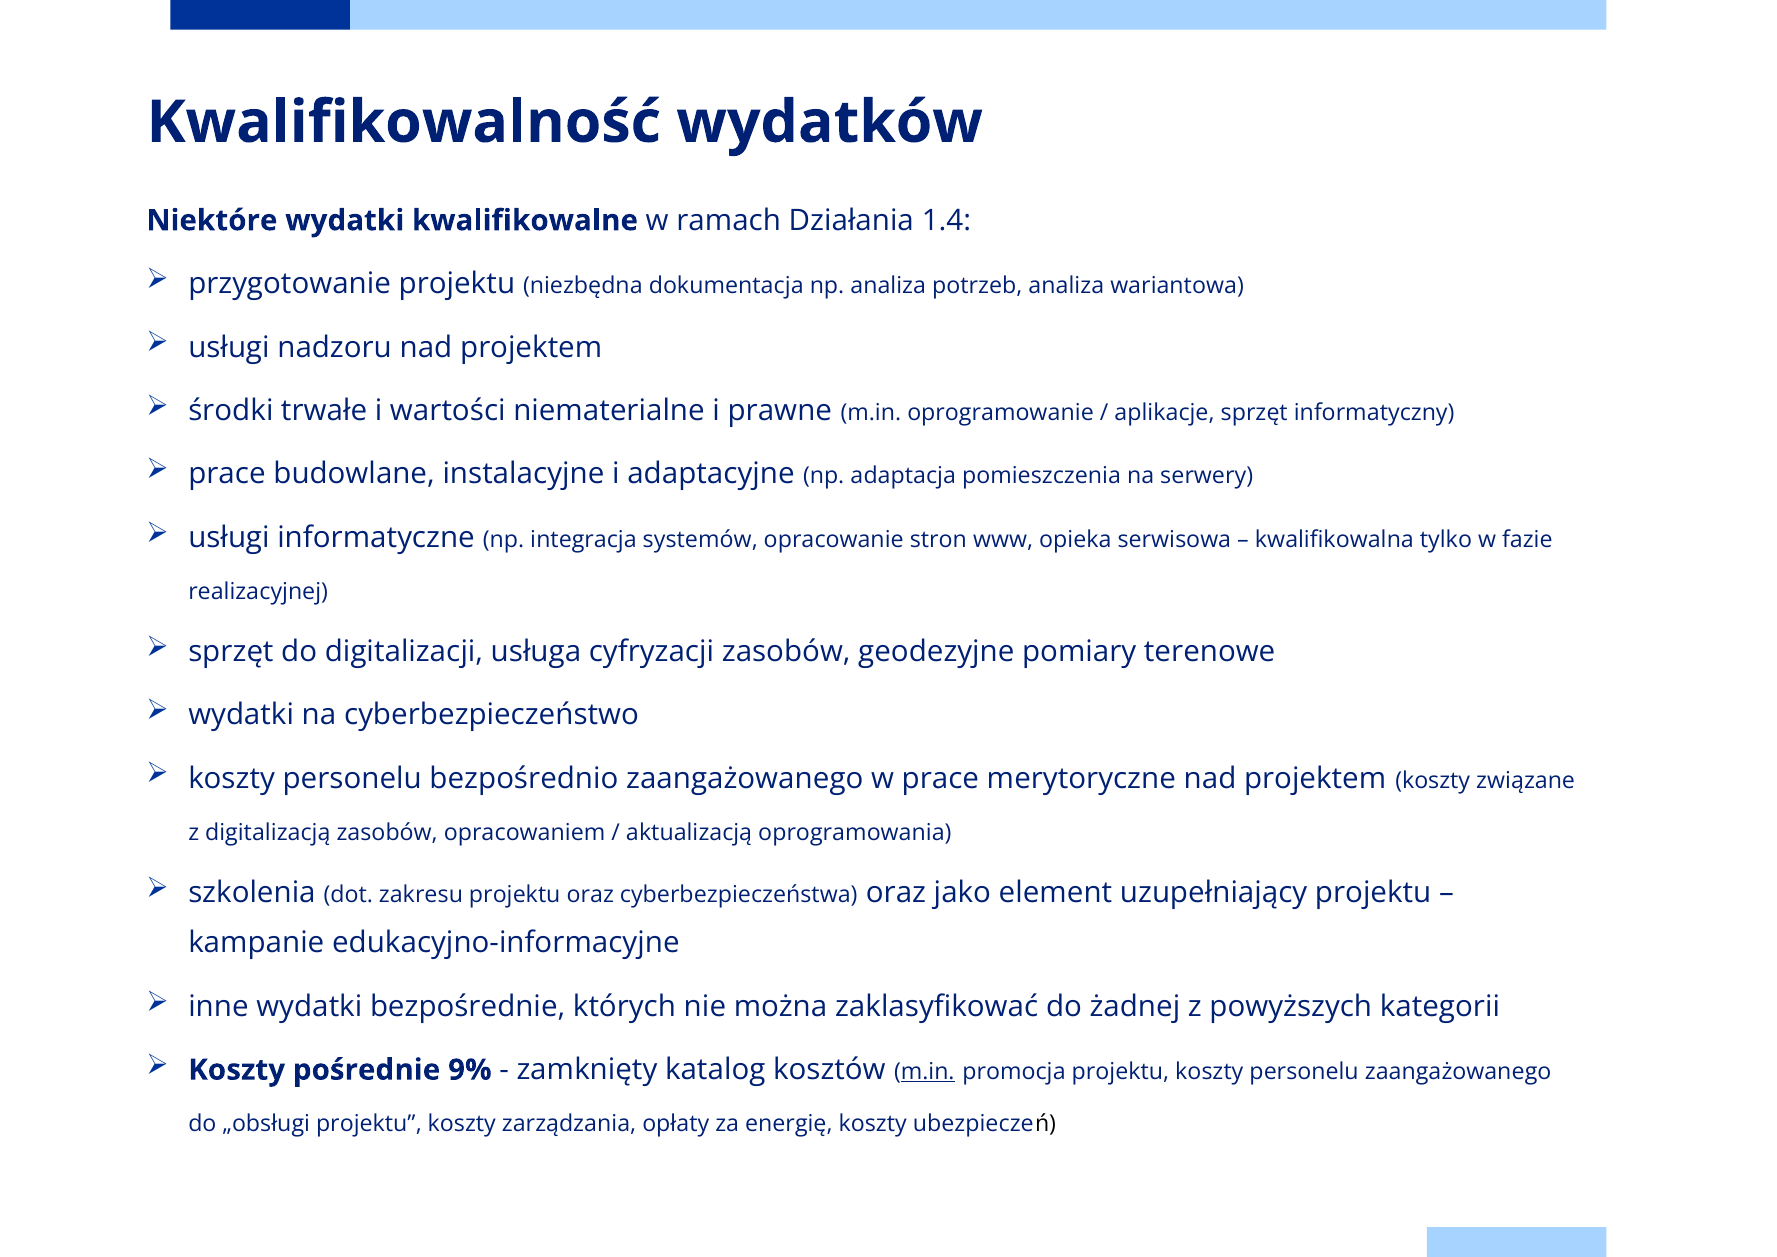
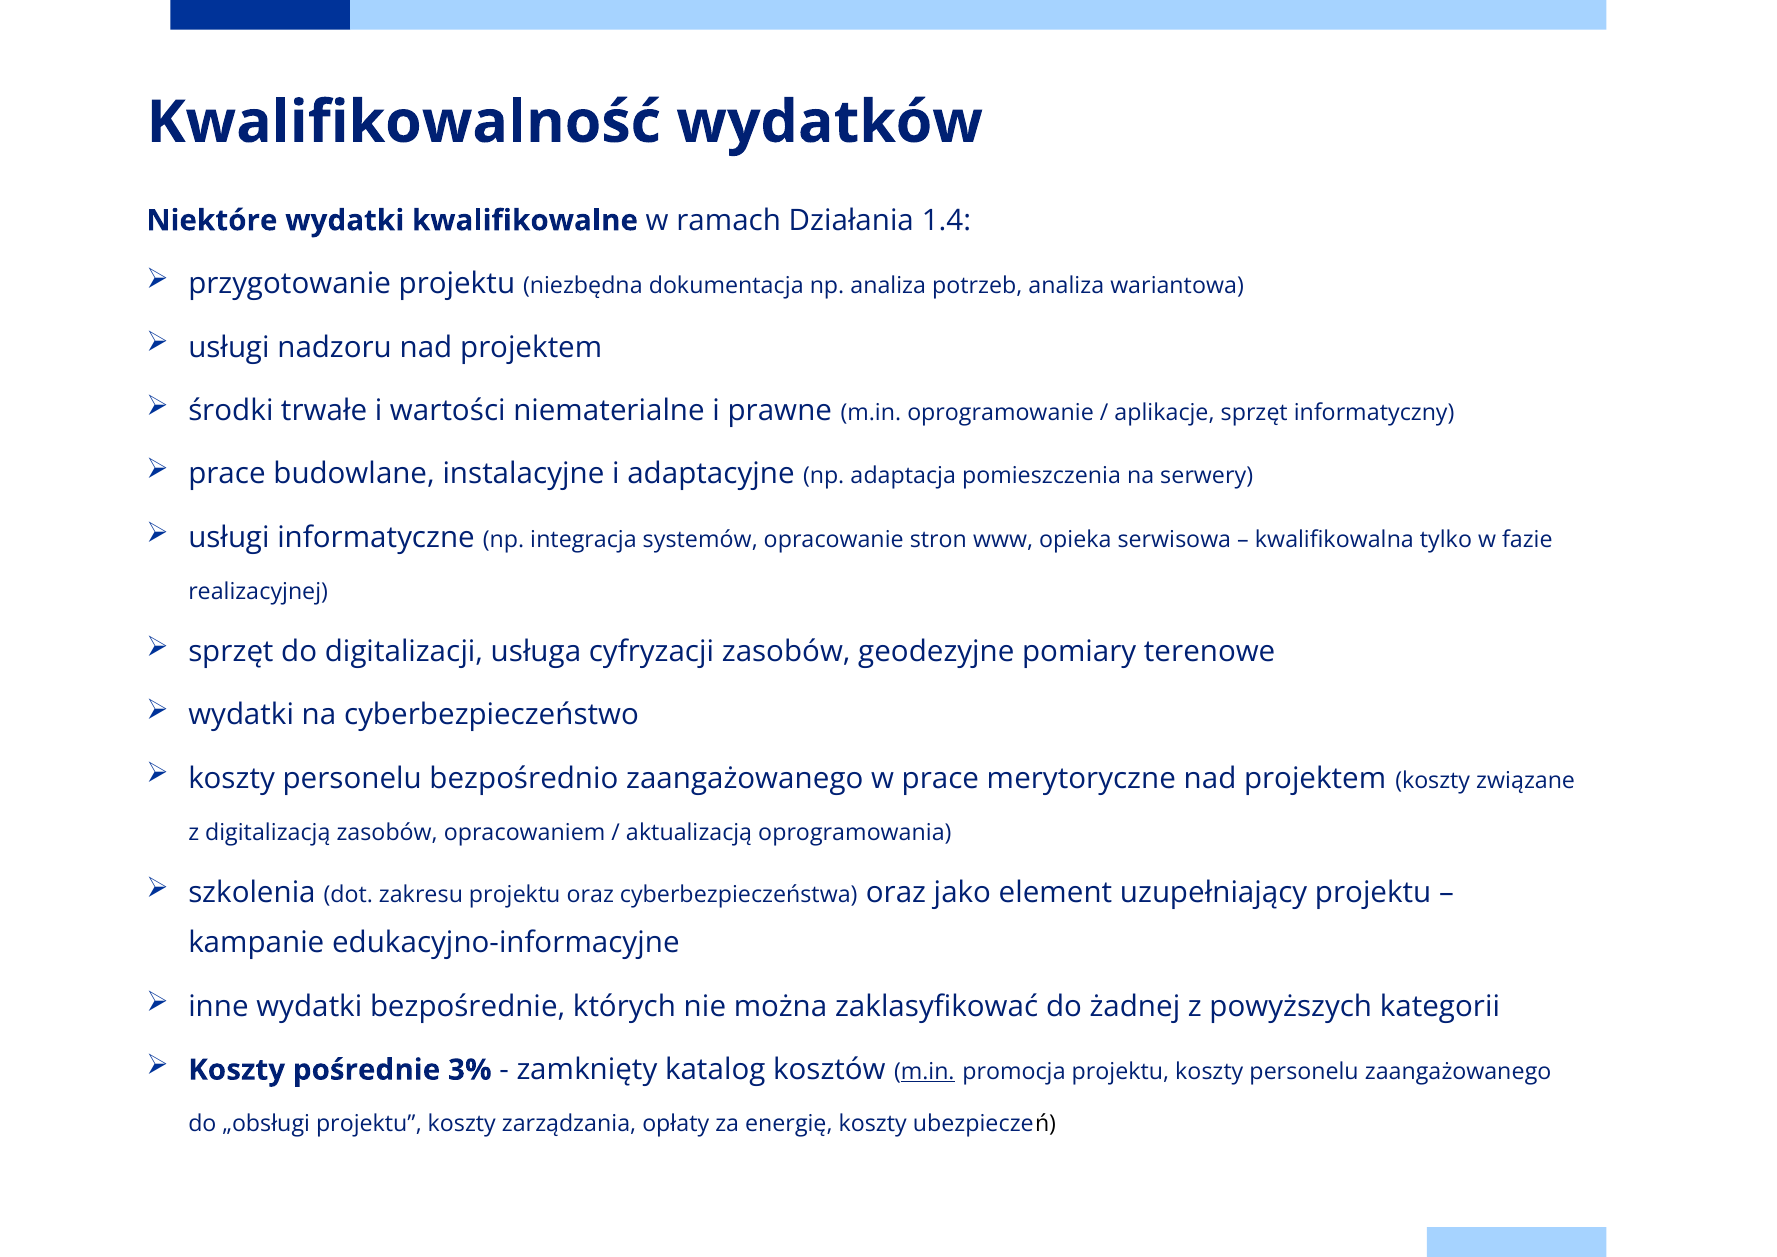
9%: 9% -> 3% (470, 1069)
